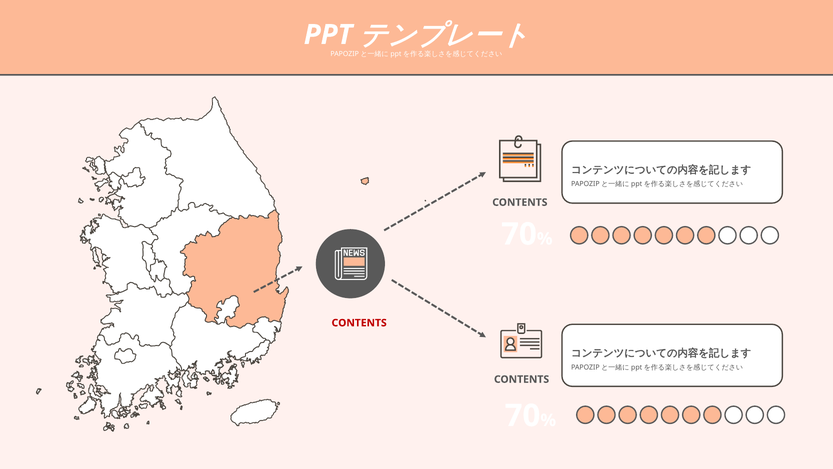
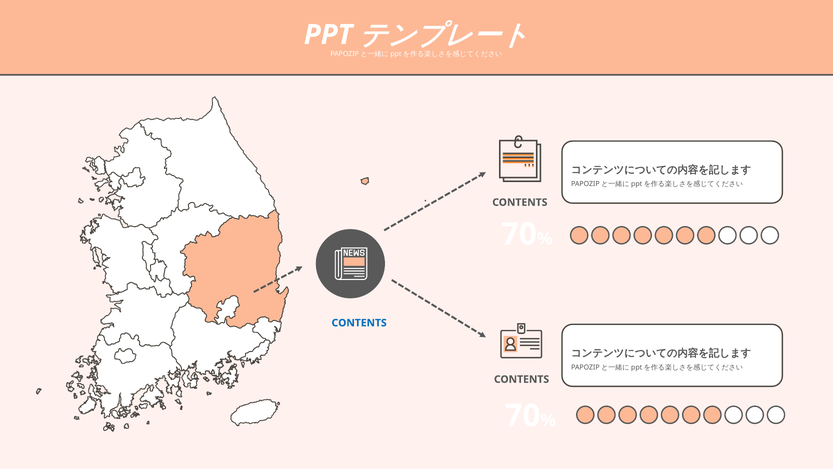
CONTENTS colour: red -> blue (359, 323)
